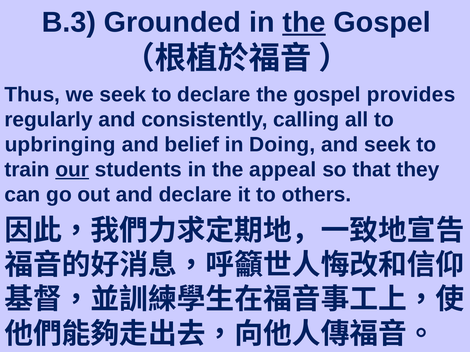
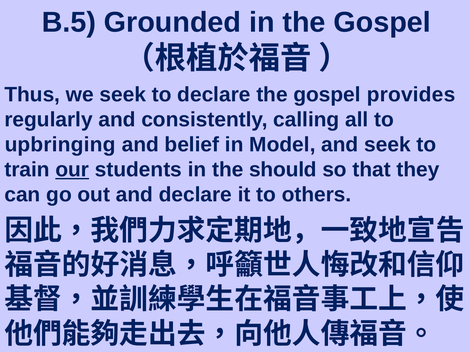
B.3: B.3 -> B.5 (69, 22)
the underline: present -> none (304, 22)
Doing: Doing -> Model (282, 145)
appeal: appeal -> should (283, 170)
